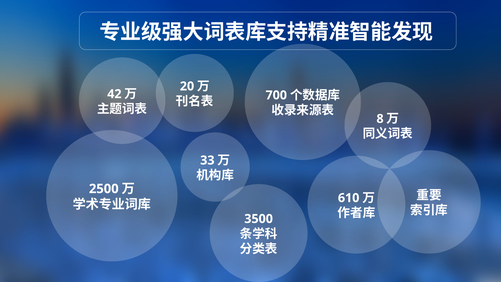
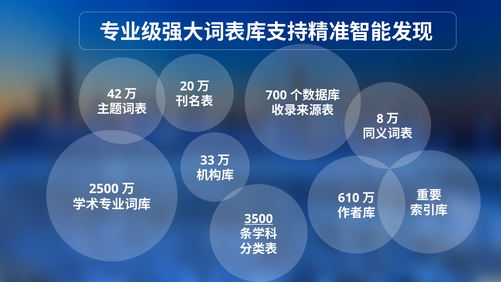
3500 underline: none -> present (259, 219)
